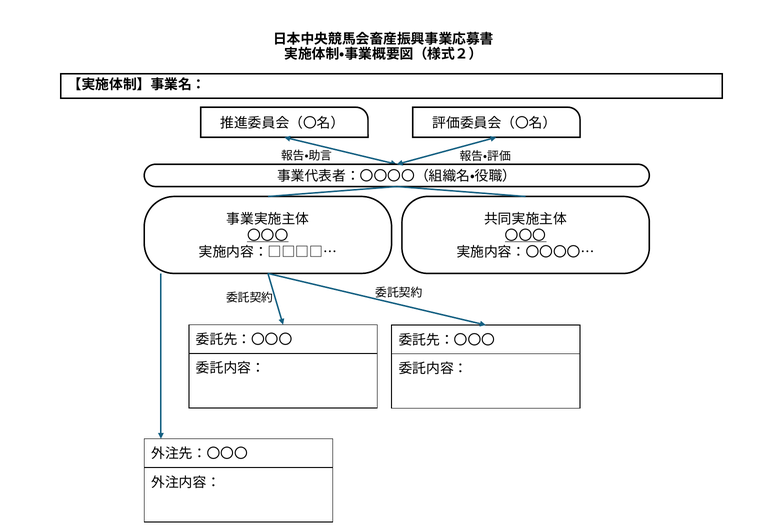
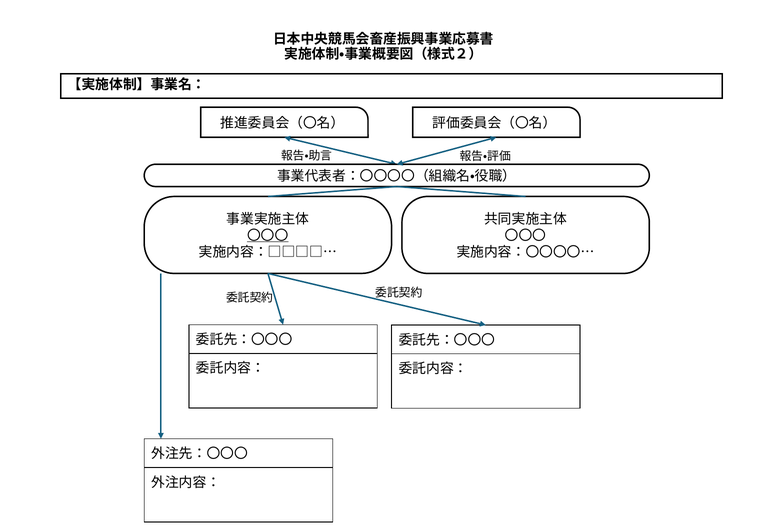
〇〇〇 underline: present -> none (526, 236)
